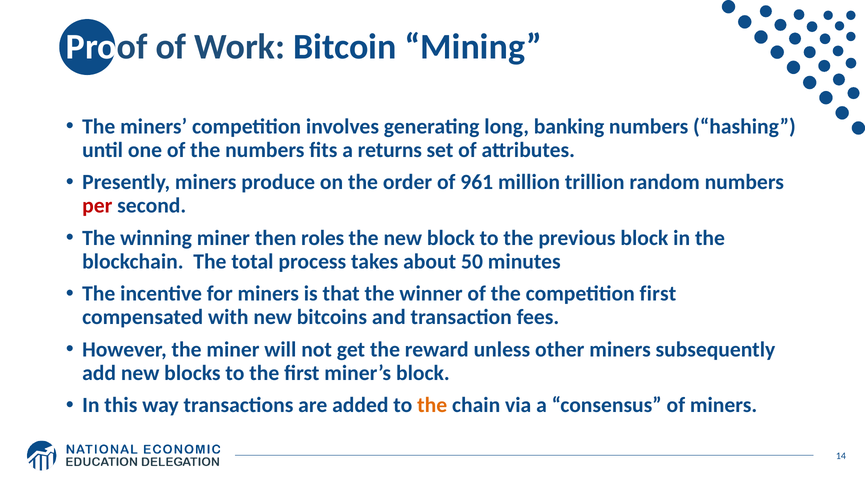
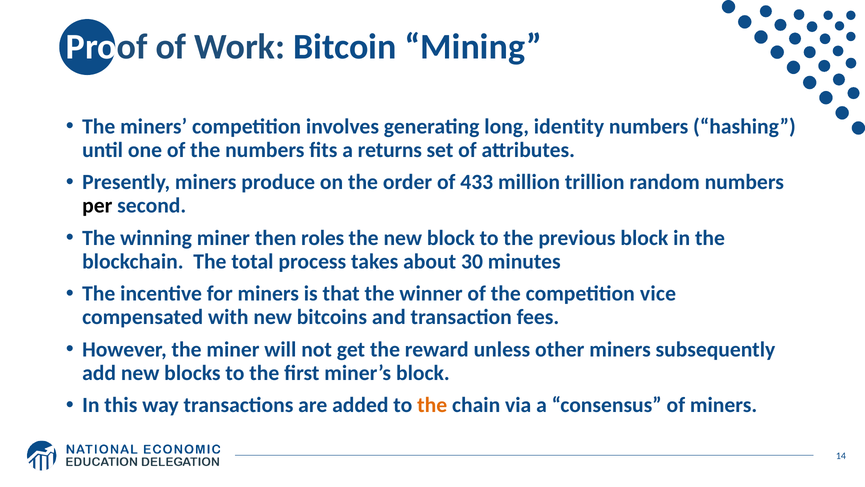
banking: banking -> identity (569, 126)
961: 961 -> 433 (477, 182)
per colour: red -> black (97, 205)
50: 50 -> 30 (472, 261)
competition first: first -> vice (658, 294)
